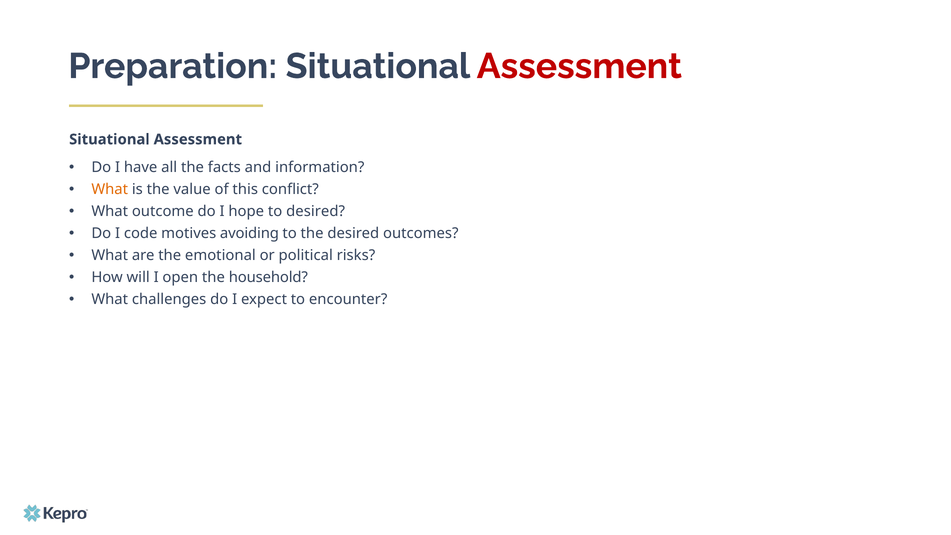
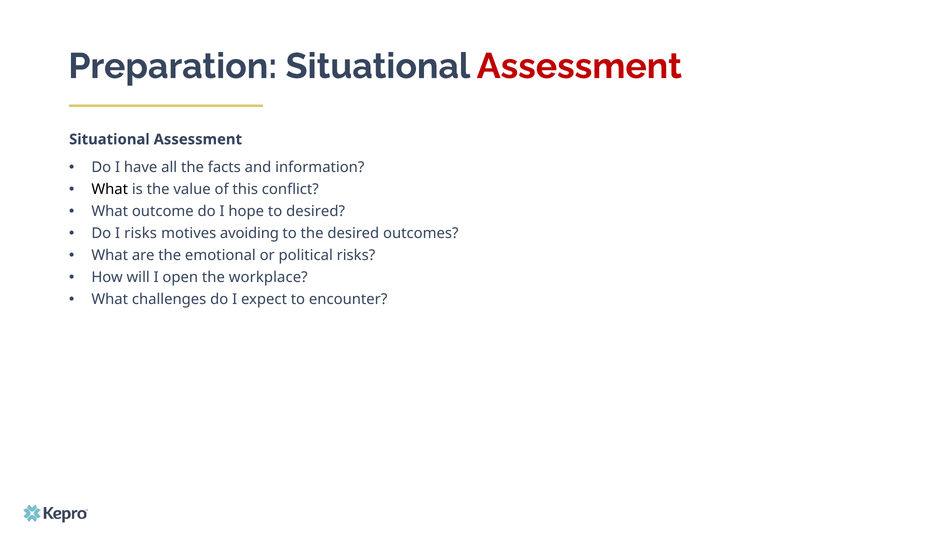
What colour: orange -> black (110, 189)
I code: code -> risks (141, 233)
household: household -> workplace (268, 277)
